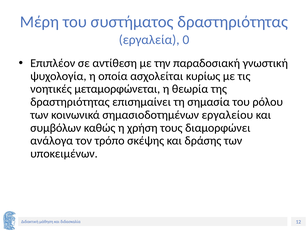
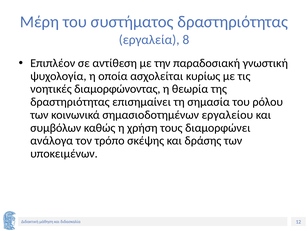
0: 0 -> 8 (186, 40)
μεταμορφώνεται: μεταμορφώνεται -> διαμορφώνοντας (117, 89)
